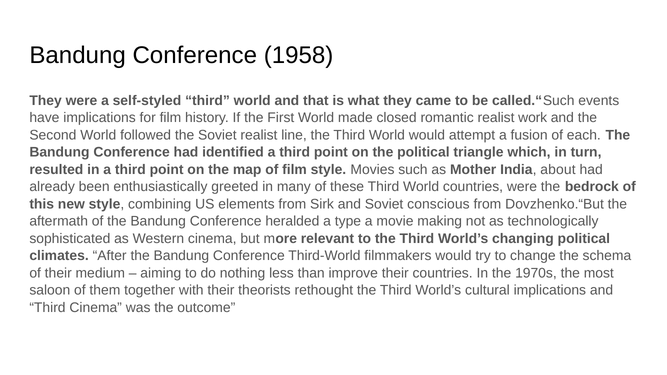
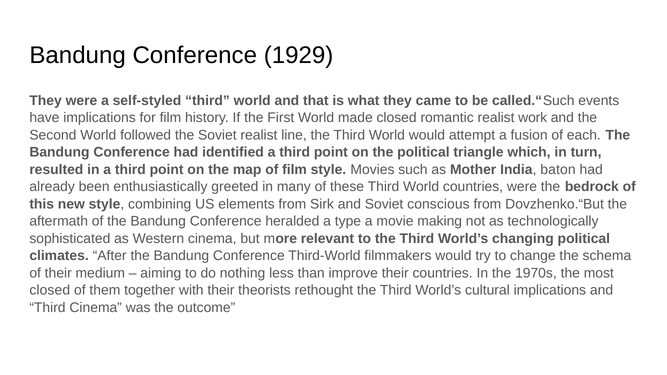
1958: 1958 -> 1929 (299, 55)
about: about -> baton (558, 170)
saloon: saloon -> closed (50, 290)
